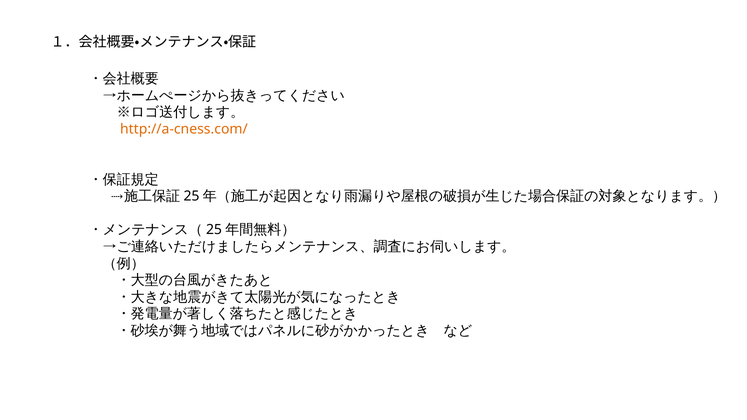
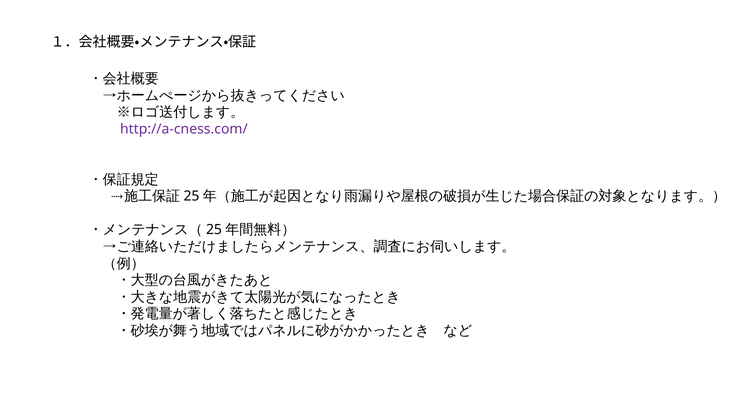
http://a-cness.com/ colour: orange -> purple (184, 129)
